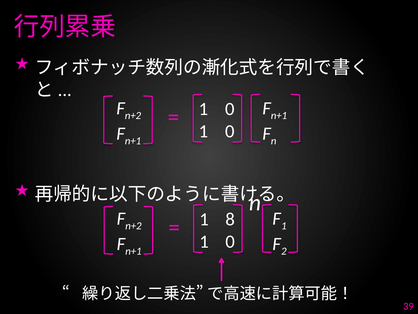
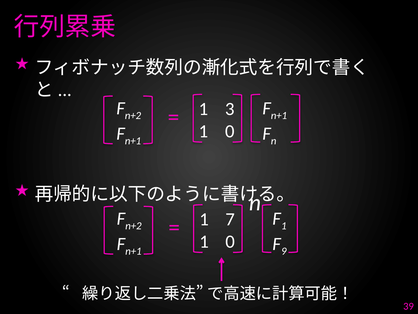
0: 0 -> 3 (230, 109)
8: 8 -> 7 (230, 219)
2: 2 -> 9 (284, 251)
